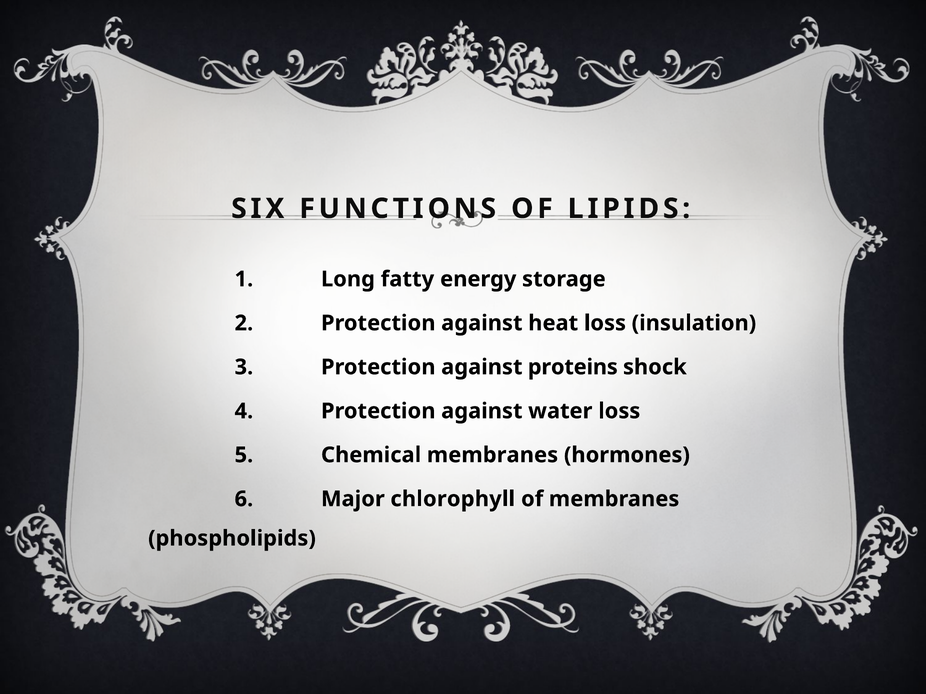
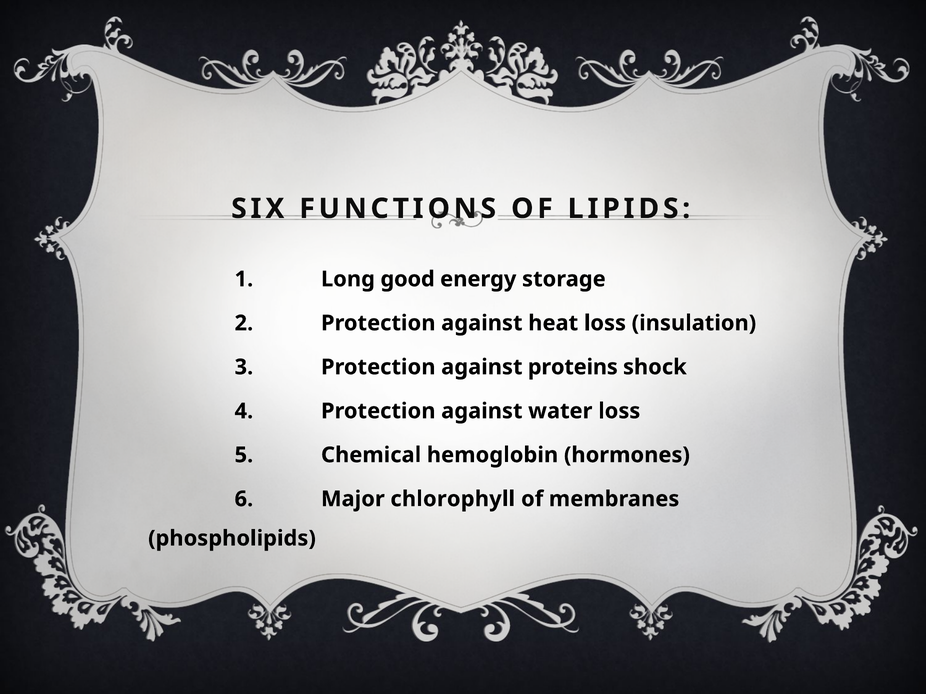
fatty: fatty -> good (408, 279)
Chemical membranes: membranes -> hemoglobin (492, 455)
